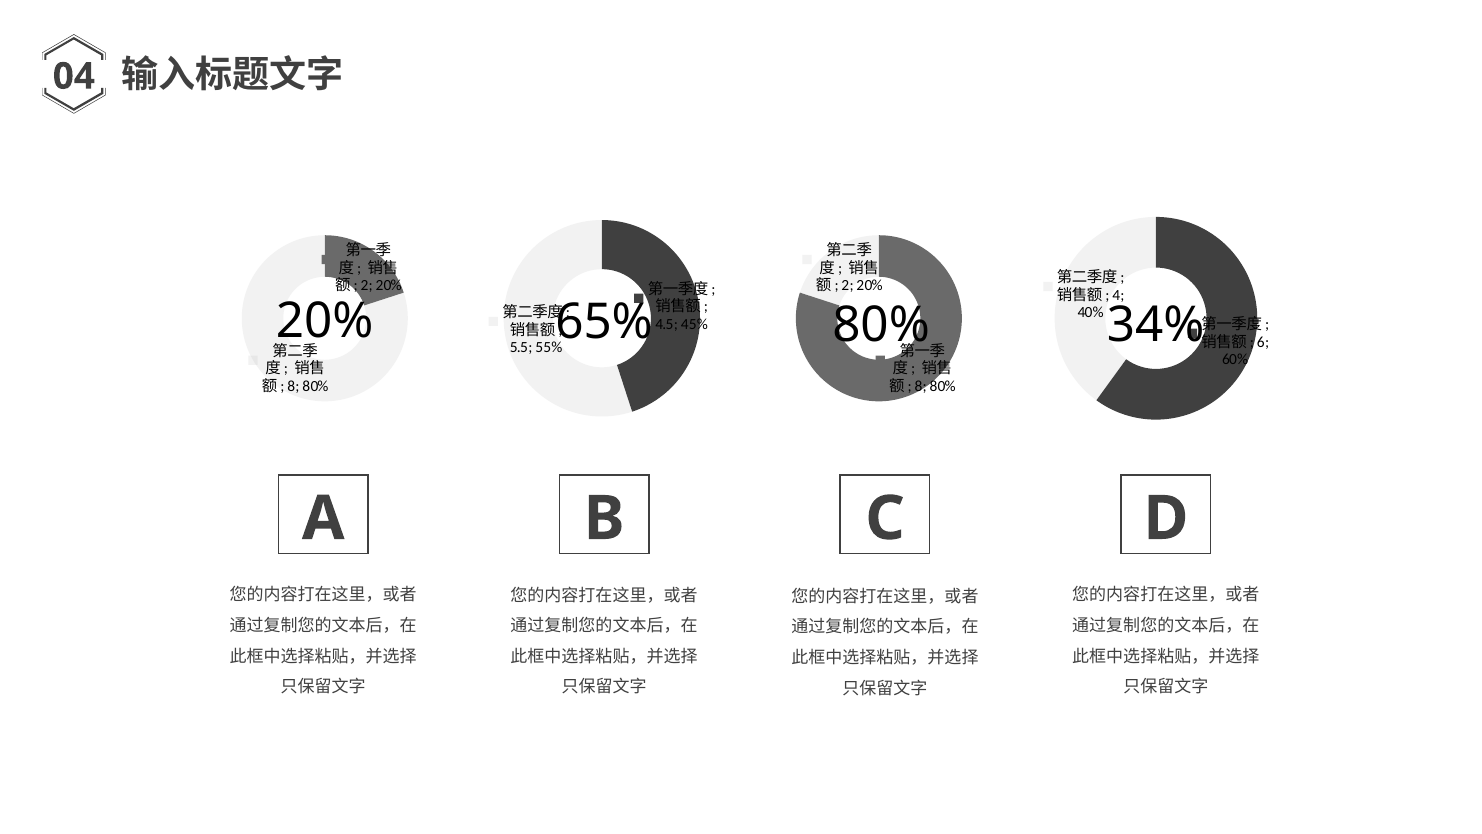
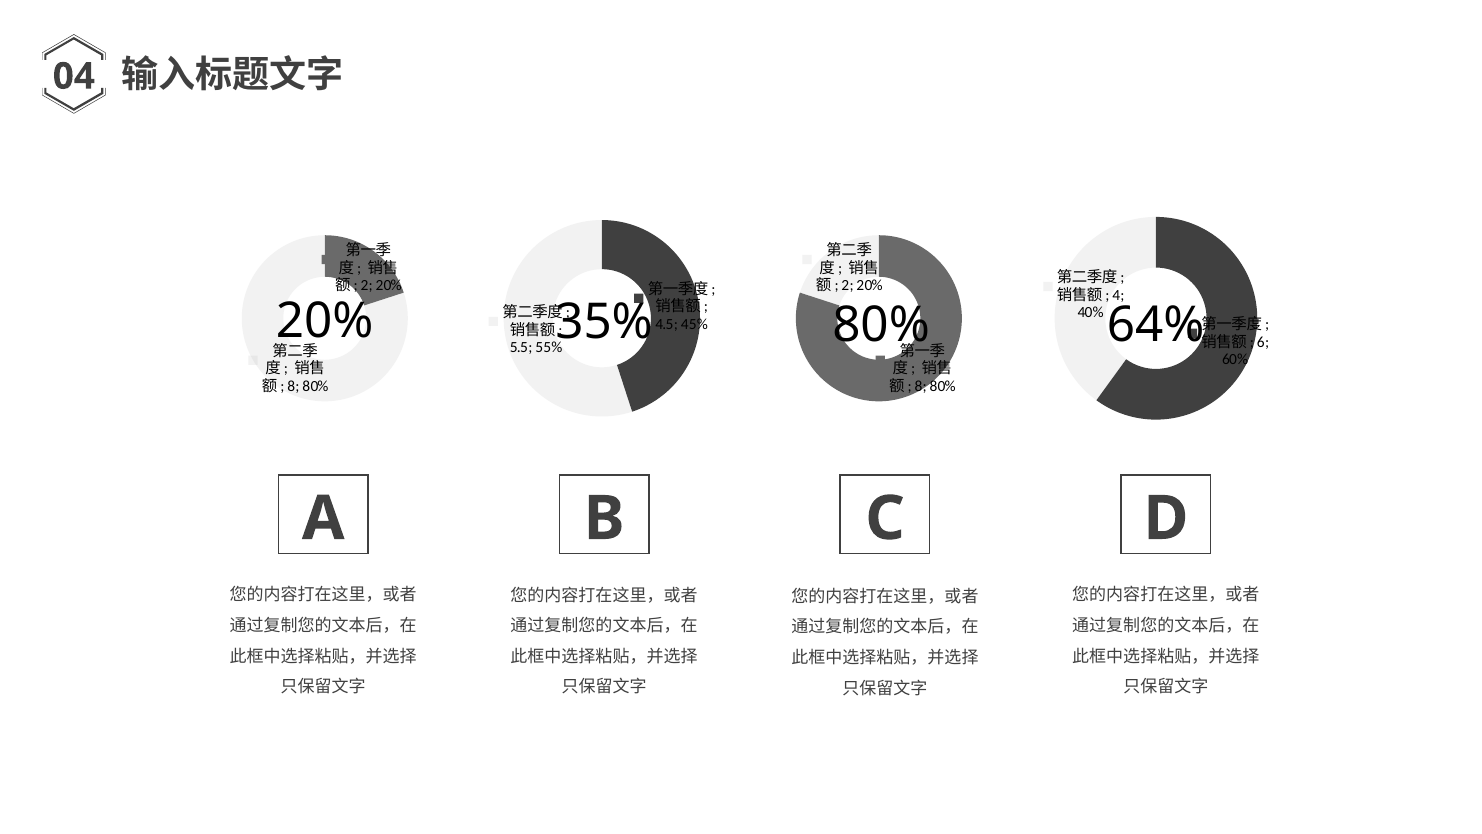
34%: 34% -> 64% (1156, 325)
65%: 65% -> 35% (604, 322)
